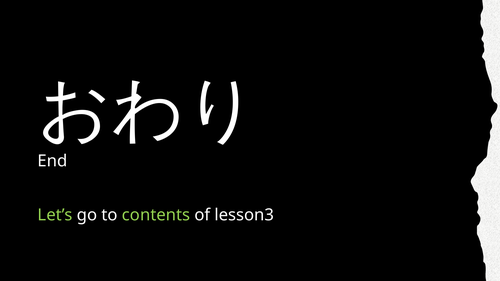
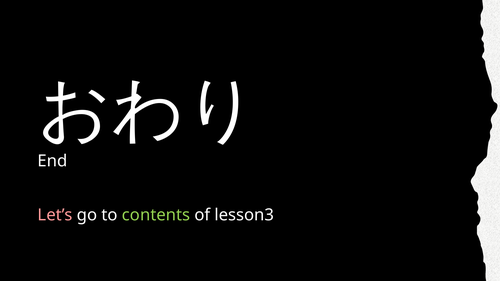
Let’s colour: light green -> pink (55, 215)
